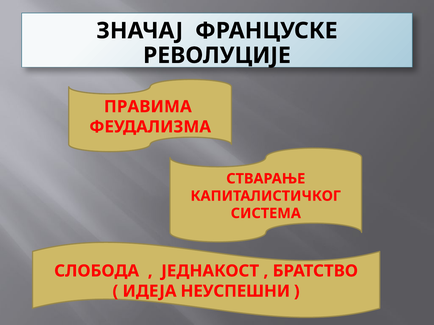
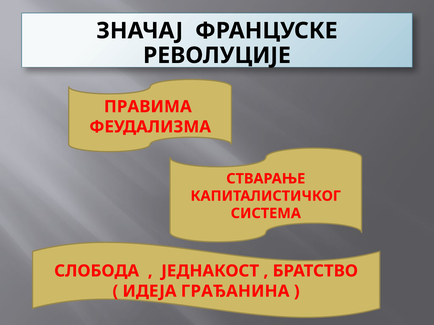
НЕУСПЕШНИ: НЕУСПЕШНИ -> ГРАЂАНИНА (235, 292)
